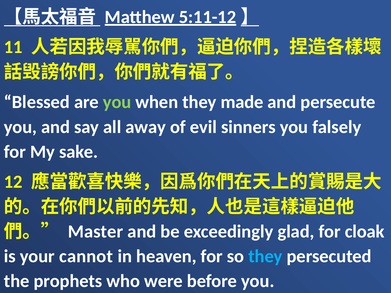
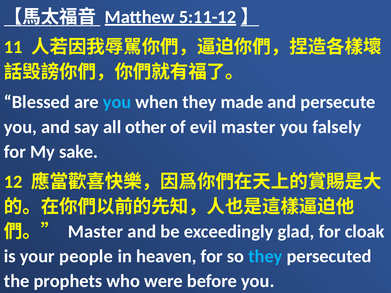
you colour: light green -> light blue (117, 102)
away: away -> other (146, 127)
evil sinners: sinners -> master (248, 127)
cannot: cannot -> people (86, 256)
